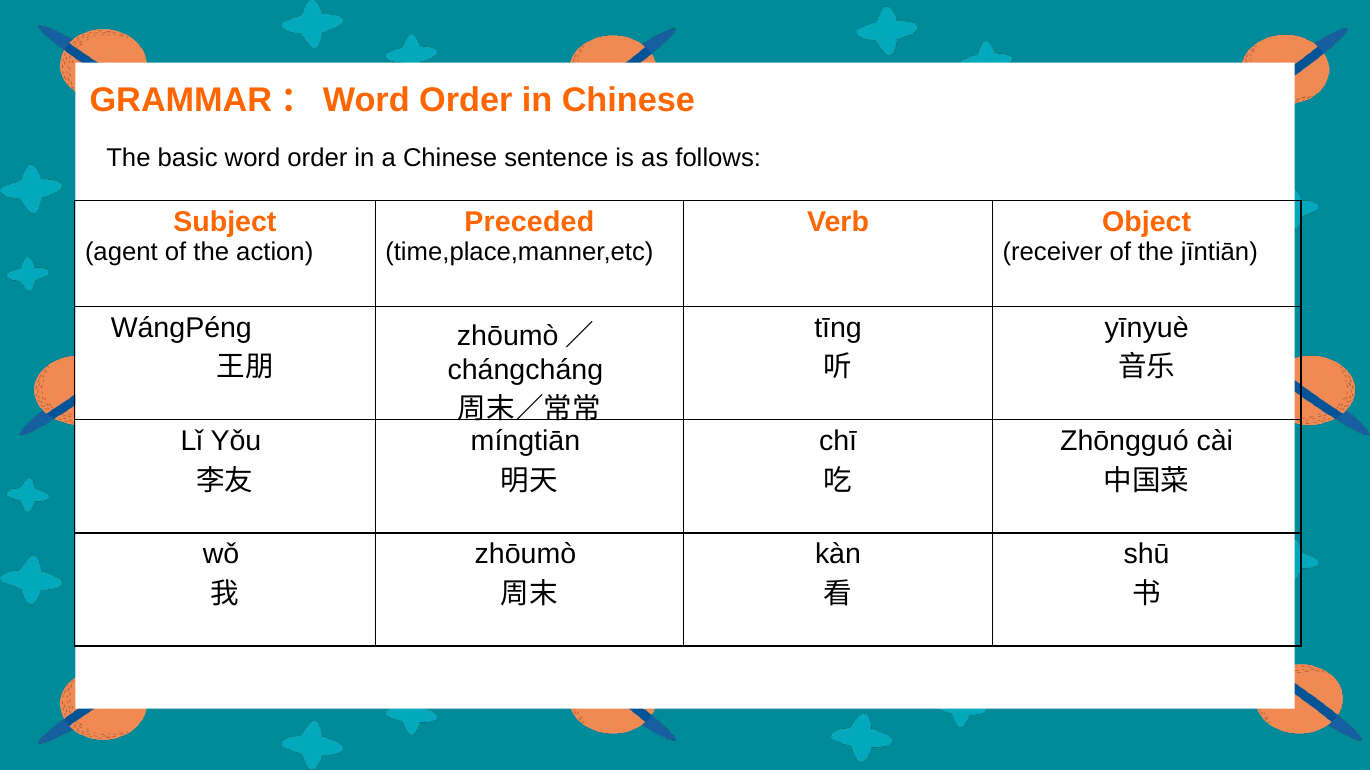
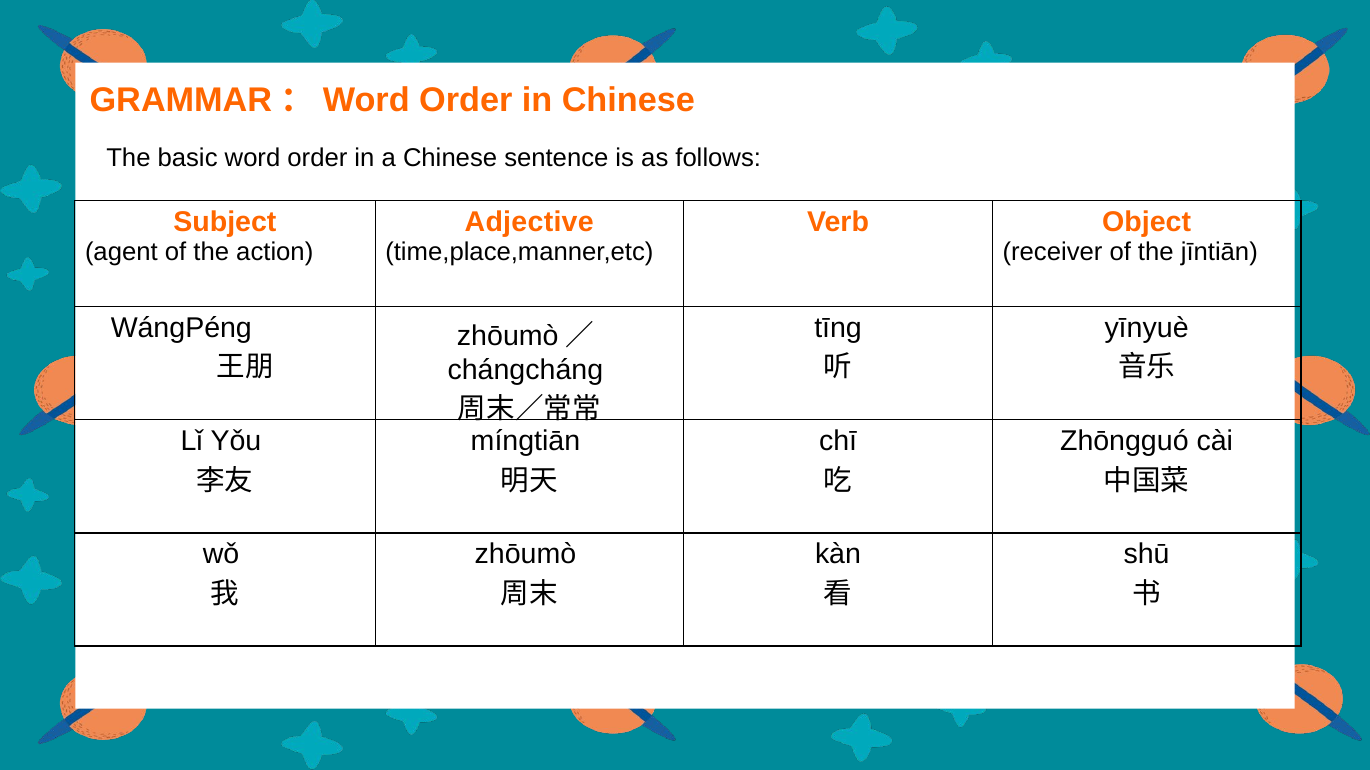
Preceded: Preceded -> Adjective (529, 222)
